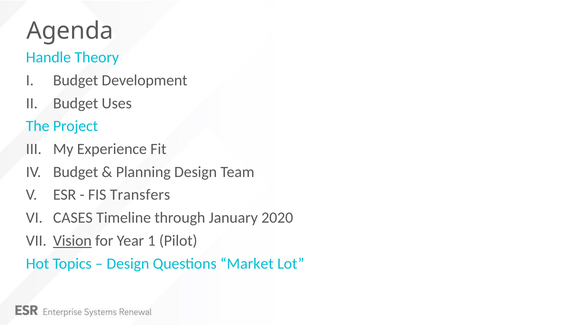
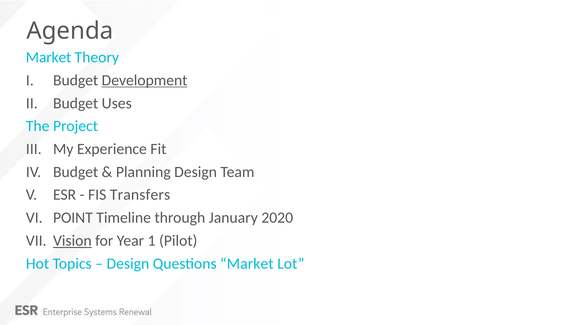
Handle: Handle -> Market (49, 57)
Development underline: none -> present (145, 80)
CASES: CASES -> POINT (73, 218)
